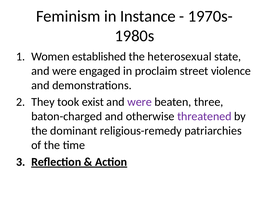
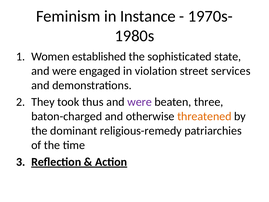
heterosexual: heterosexual -> sophisticated (180, 56)
proclaim: proclaim -> violation (156, 71)
violence: violence -> services (231, 71)
exist: exist -> thus (93, 102)
threatened colour: purple -> orange (204, 116)
